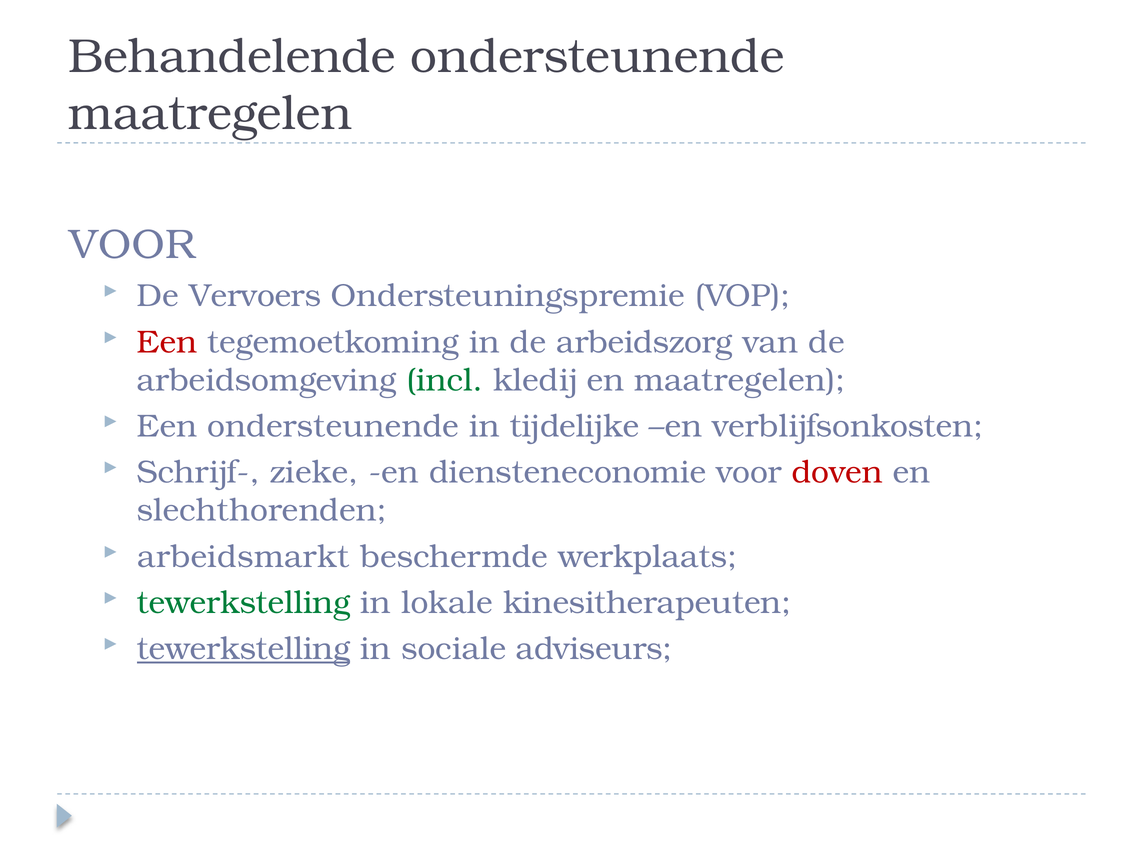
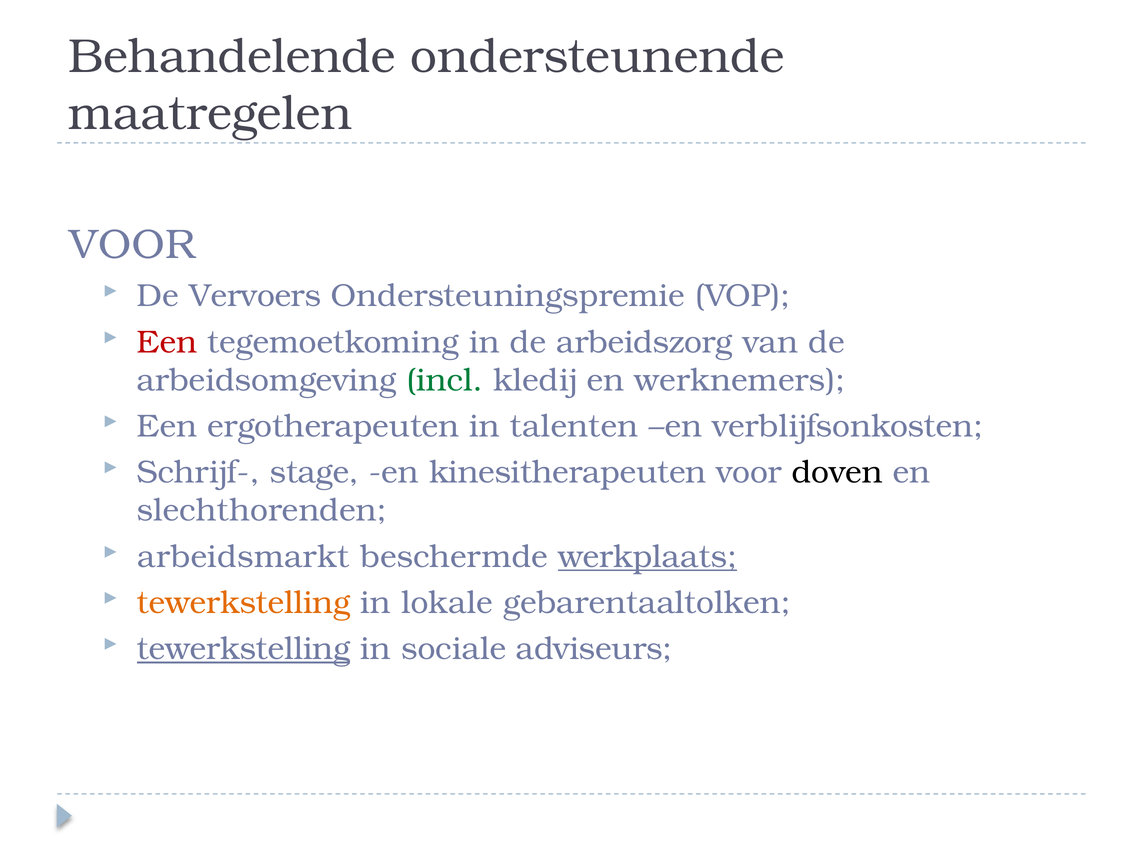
en maatregelen: maatregelen -> werknemers (740, 380)
Een ondersteunende: ondersteunende -> ergotherapeuten (333, 426)
tijdelijke: tijdelijke -> talenten (574, 426)
zieke: zieke -> stage (314, 473)
diensteneconomie: diensteneconomie -> kinesitherapeuten (568, 473)
doven colour: red -> black (837, 473)
werkplaats underline: none -> present (648, 557)
tewerkstelling colour: green -> orange (244, 603)
kinesitherapeuten: kinesitherapeuten -> gebarentaaltolken (647, 603)
